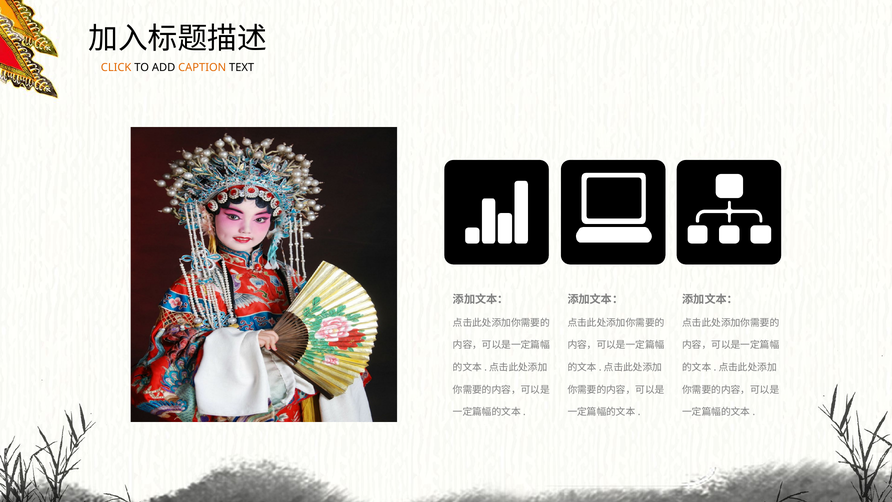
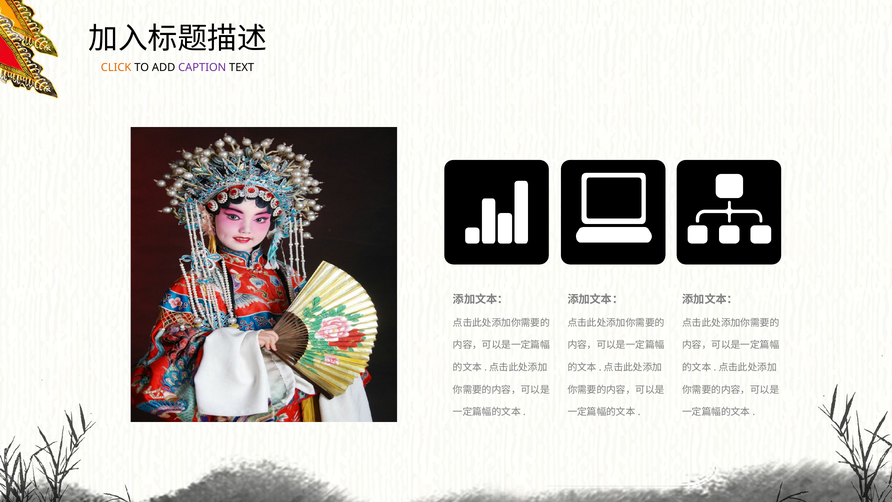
CAPTION colour: orange -> purple (202, 68)
